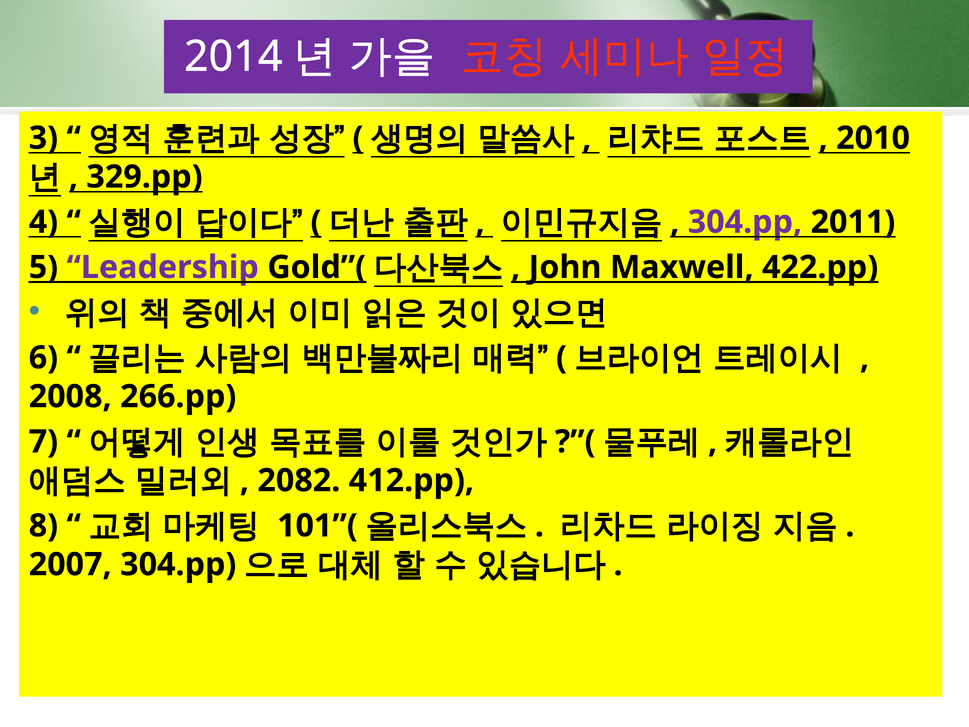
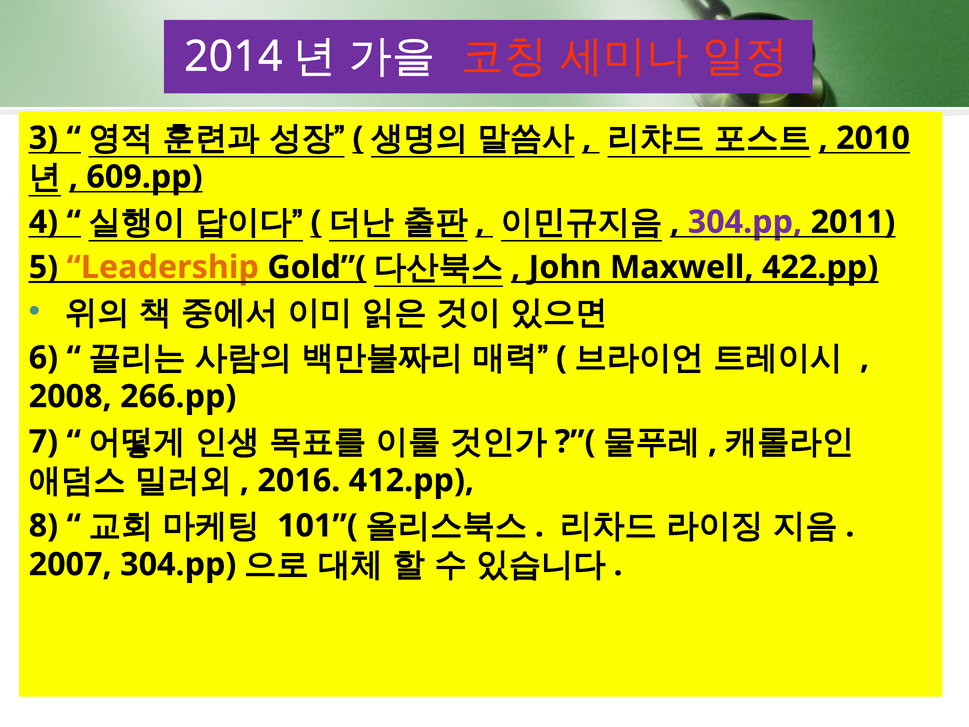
329.pp: 329.pp -> 609.pp (145, 177)
Leadership colour: purple -> orange (163, 267)
2082: 2082 -> 2016 (299, 480)
